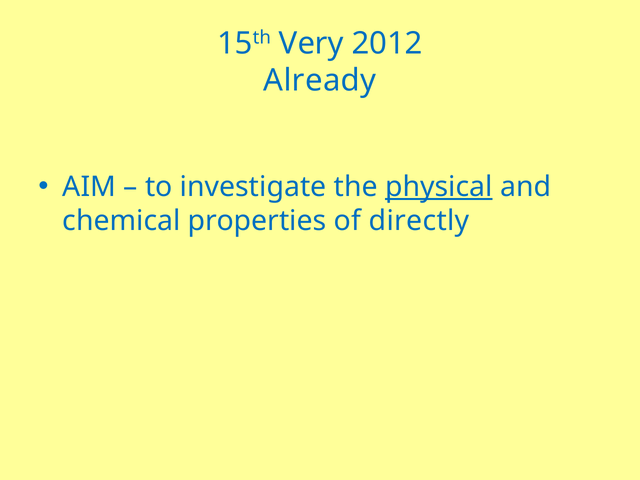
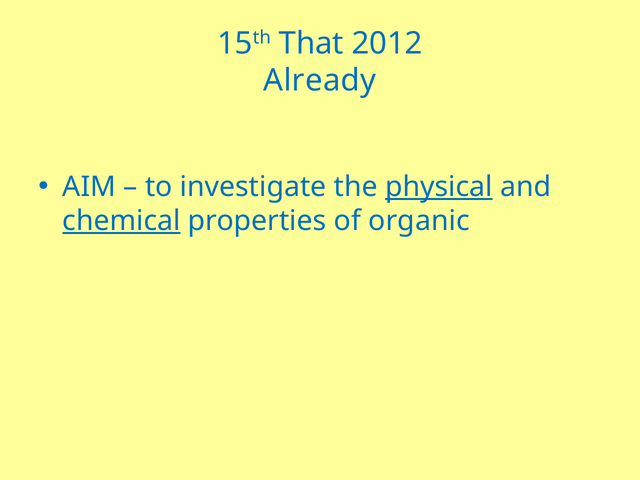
Very: Very -> That (311, 43)
chemical underline: none -> present (122, 221)
directly: directly -> organic (419, 221)
